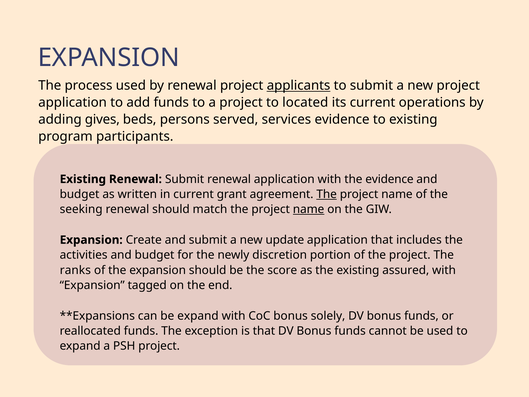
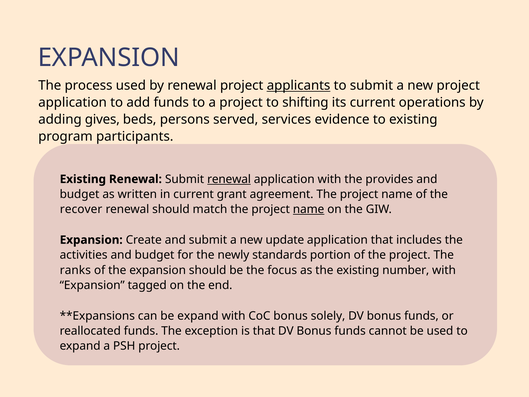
located: located -> shifting (305, 102)
renewal underline: none -> present (229, 179)
the evidence: evidence -> provides (389, 179)
The underline: present -> none (327, 194)
seeking: seeking -> recover (81, 209)
discretion: discretion -> standards (280, 255)
score: score -> focus (282, 270)
assured: assured -> number (406, 270)
